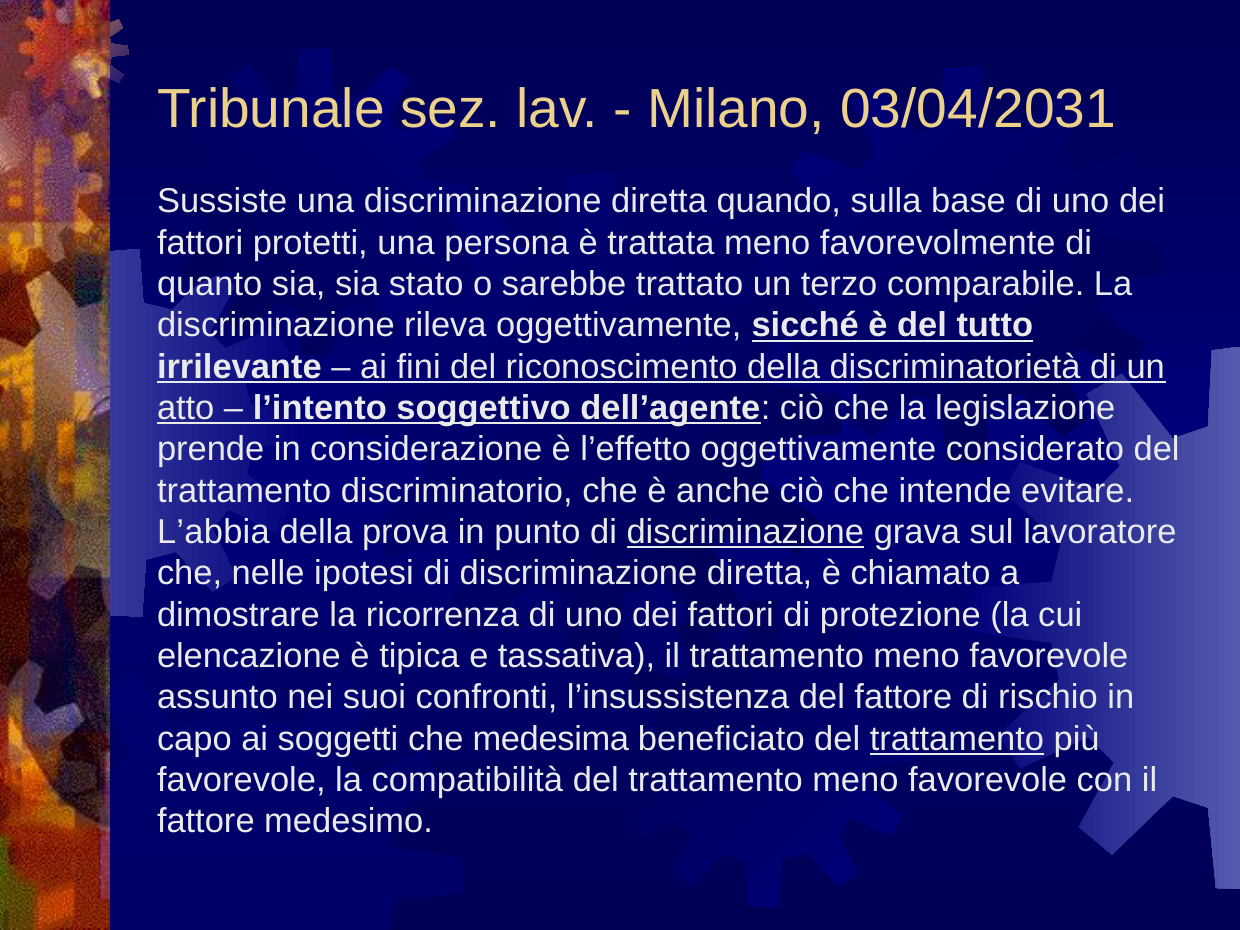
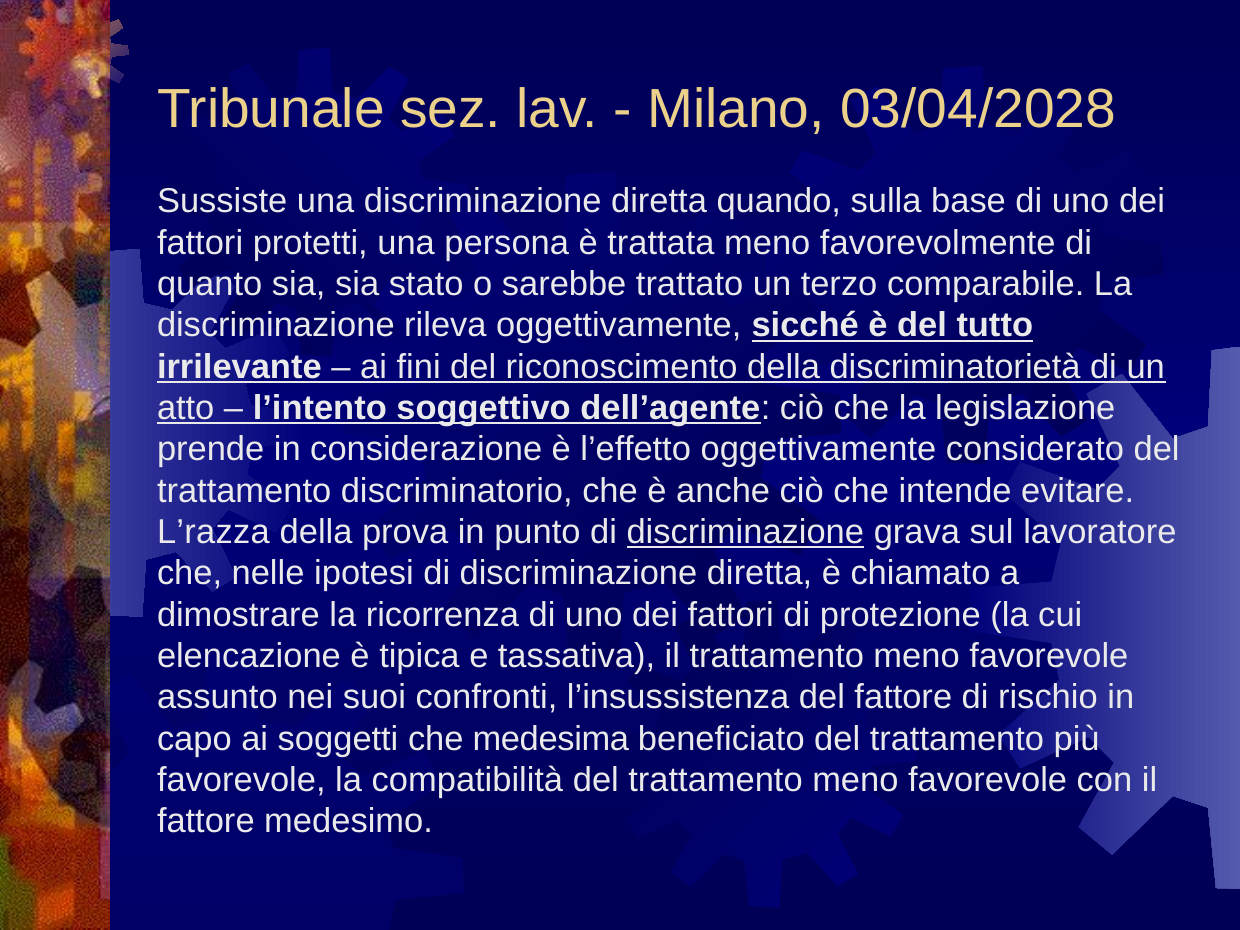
03/04/2031: 03/04/2031 -> 03/04/2028 (978, 109)
L’abbia: L’abbia -> L’razza (213, 532)
trattamento underline: present -> none (957, 739)
